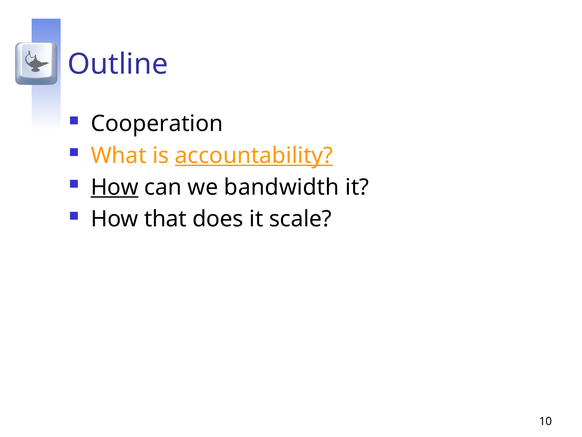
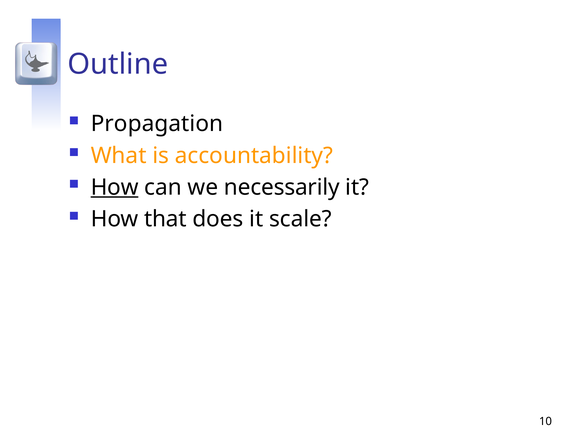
Cooperation: Cooperation -> Propagation (157, 124)
accountability underline: present -> none (254, 155)
bandwidth: bandwidth -> necessarily (282, 187)
